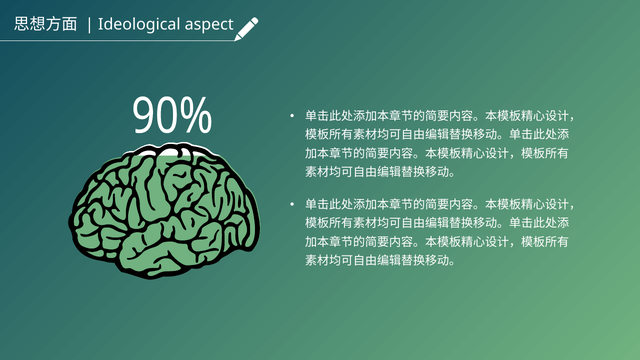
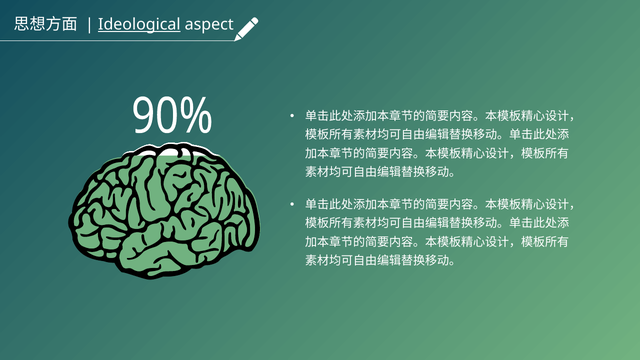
Ideological underline: none -> present (139, 25)
